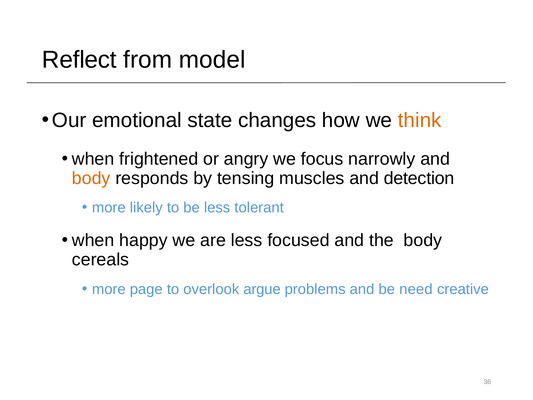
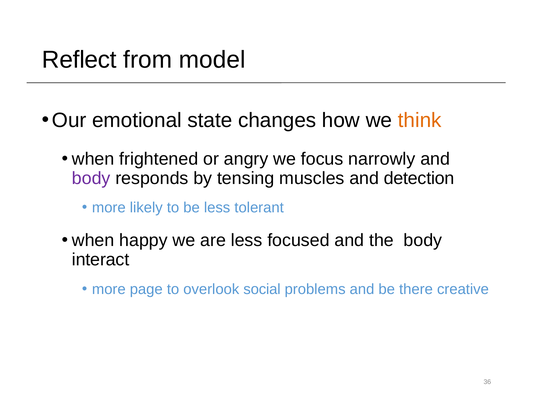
body colour: orange -> purple (91, 178)
cereals: cereals -> interact (101, 259)
argue: argue -> social (262, 289)
need: need -> there (416, 289)
